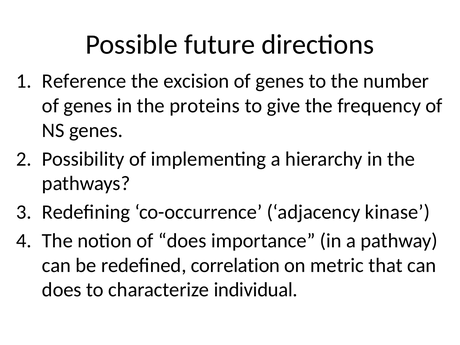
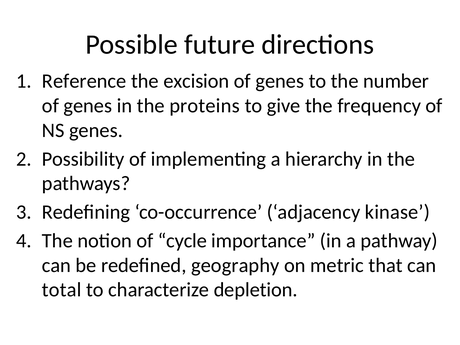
of does: does -> cycle (182, 241)
correlation: correlation -> geography (235, 265)
does: does -> total (62, 290)
individual: individual -> depletion (256, 290)
